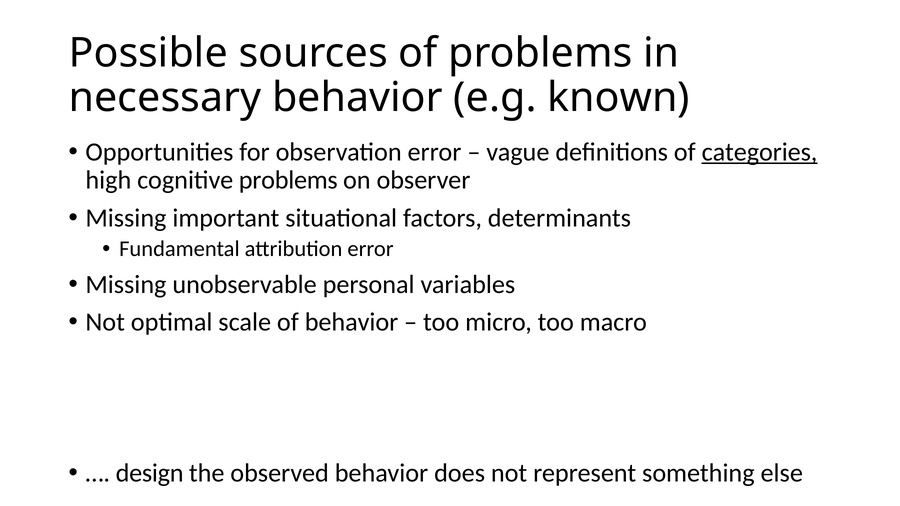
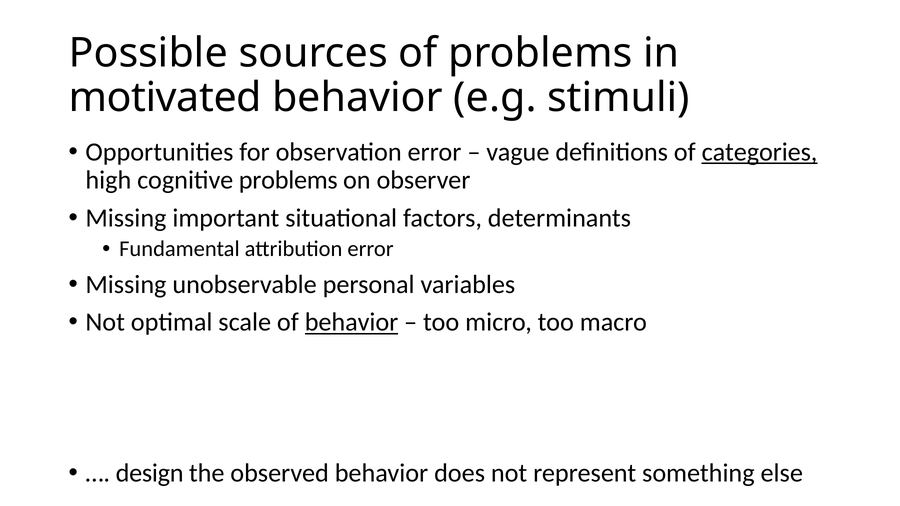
necessary: necessary -> motivated (165, 98)
known: known -> stimuli (619, 98)
behavior underline: none -> present (352, 322)
